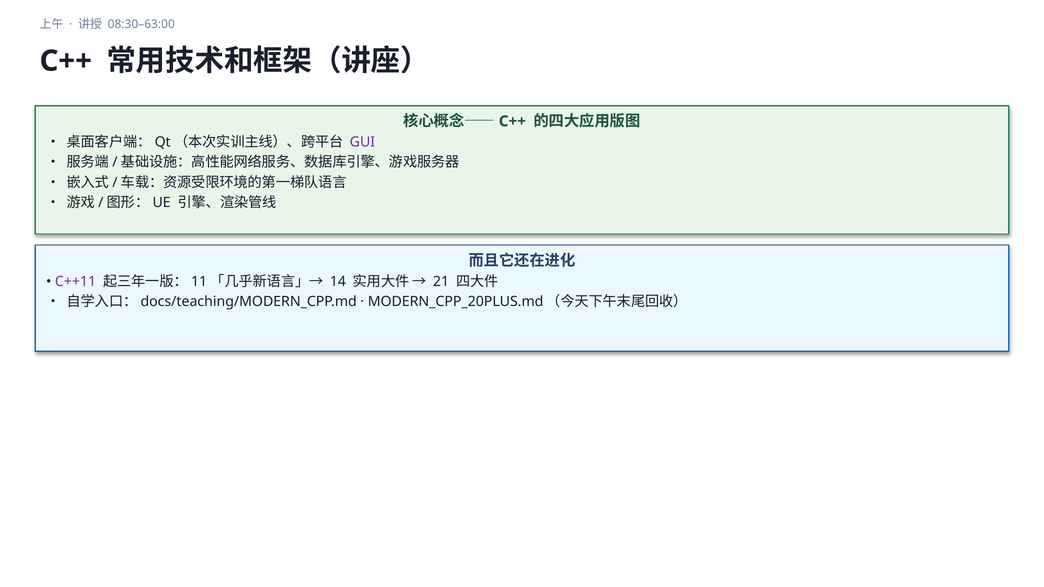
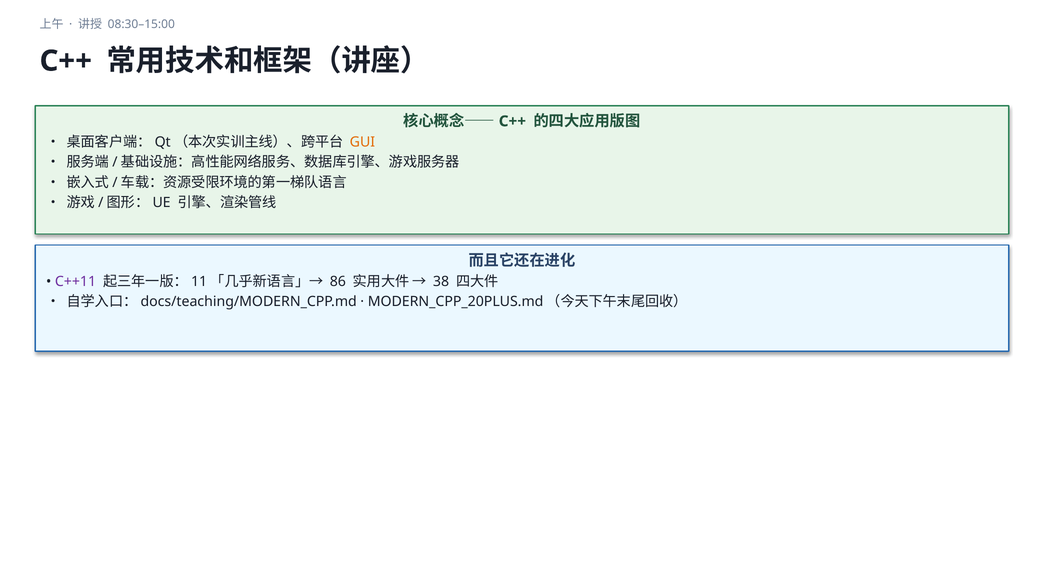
08:30–63:00: 08:30–63:00 -> 08:30–15:00 (141, 24)
GUI colour: purple -> orange (362, 142)
14: 14 -> 86 (338, 282)
21: 21 -> 38 (441, 282)
